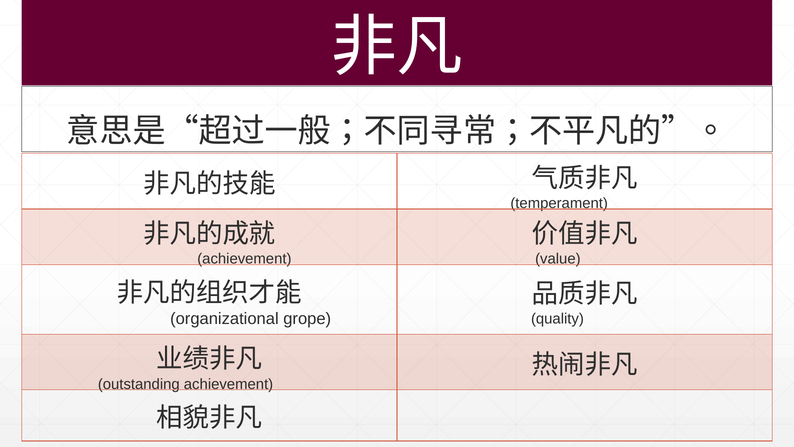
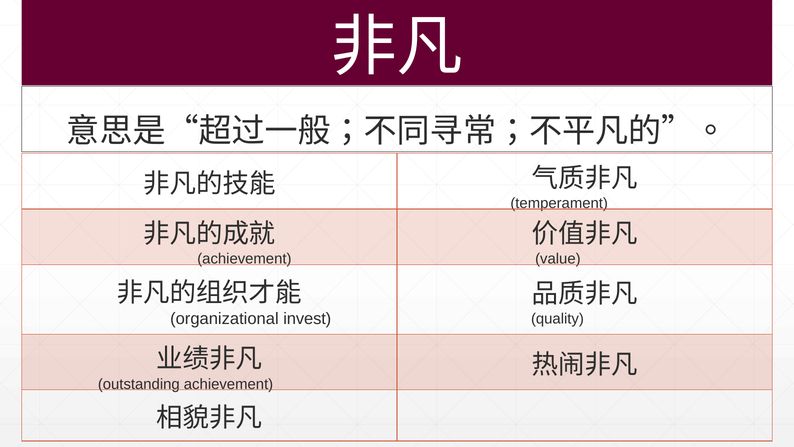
grope: grope -> invest (307, 319)
